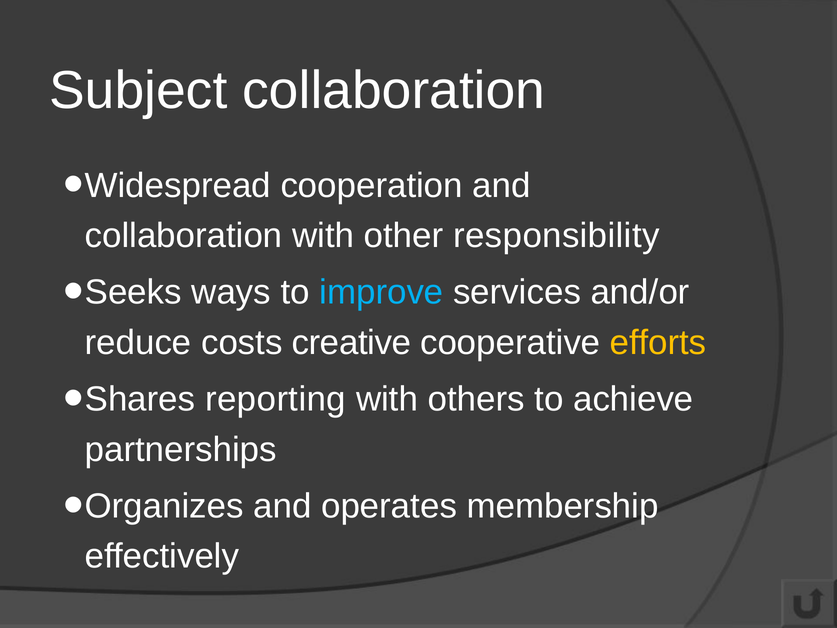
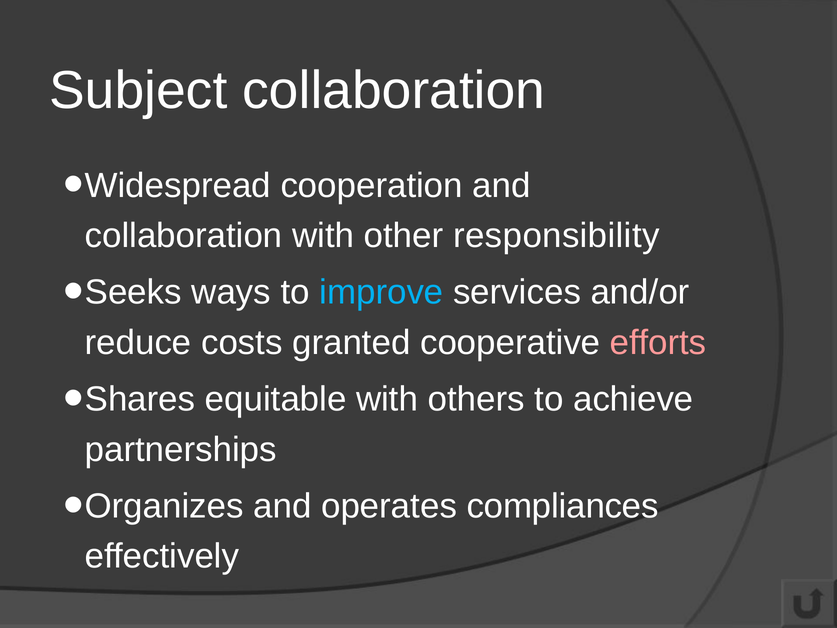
creative: creative -> granted (351, 343)
efforts colour: yellow -> pink (658, 343)
reporting: reporting -> equitable (276, 399)
membership: membership -> compliances (563, 506)
